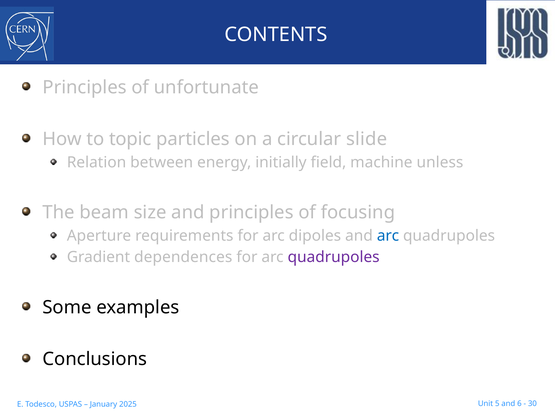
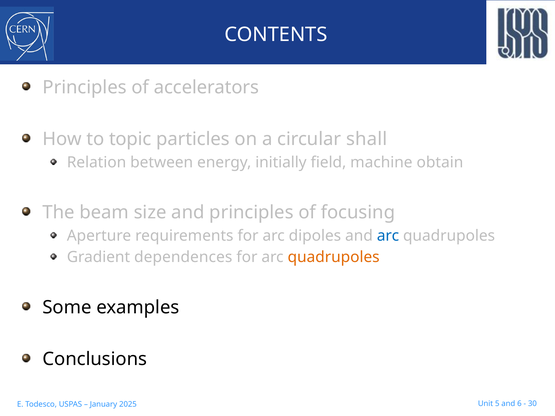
unfortunate: unfortunate -> accelerators (206, 87)
slide: slide -> shall (367, 139)
unless: unless -> obtain (440, 162)
quadrupoles colour: purple -> orange (334, 257)
